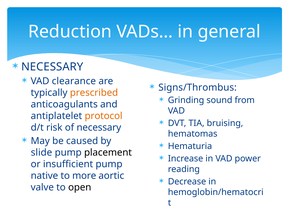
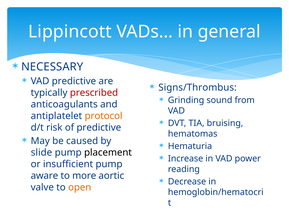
Reduction: Reduction -> Lippincott (70, 32)
VAD clearance: clearance -> predictive (74, 81)
prescribed colour: orange -> red (94, 93)
of necessary: necessary -> predictive (99, 127)
native: native -> aware (44, 175)
open colour: black -> orange (80, 187)
